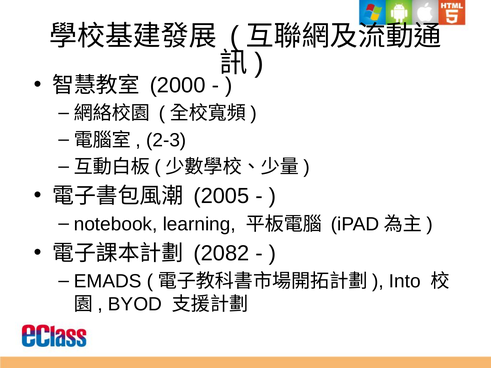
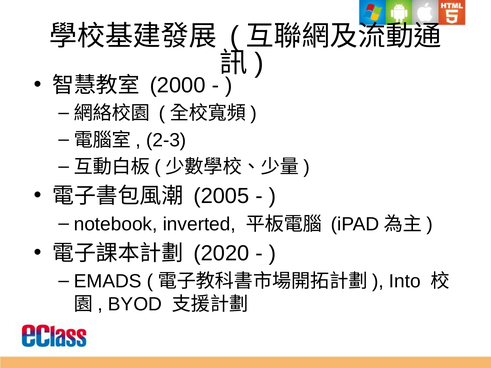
learning: learning -> inverted (199, 224)
2082: 2082 -> 2020 (221, 253)
